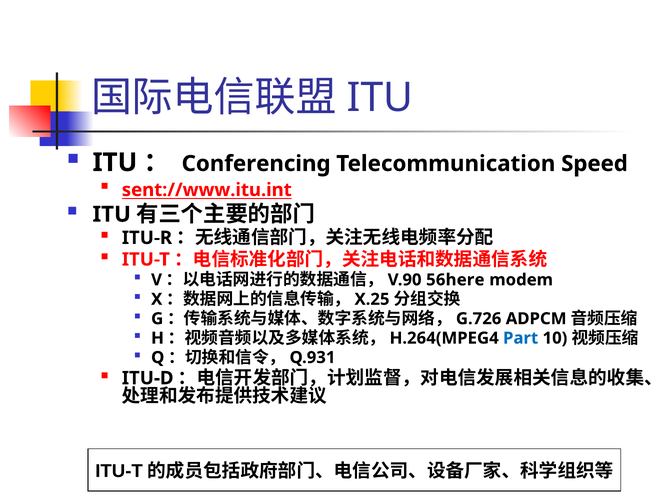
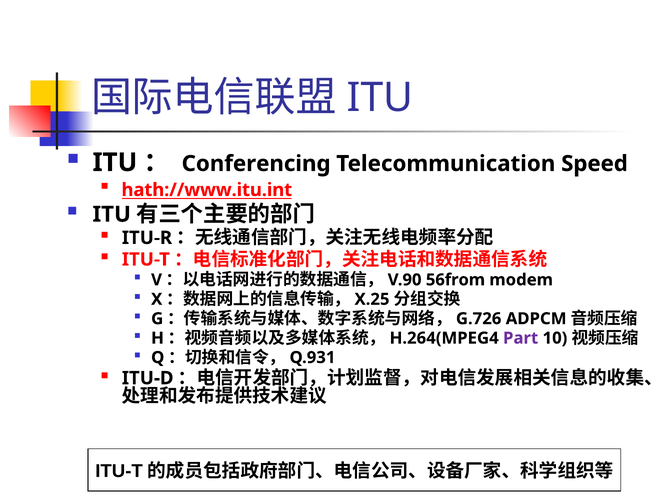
sent://www.itu.int: sent://www.itu.int -> hath://www.itu.int (207, 190)
56here: 56here -> 56from (455, 280)
Part colour: blue -> purple (521, 338)
